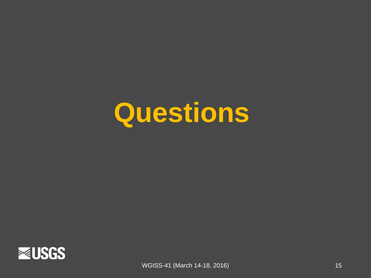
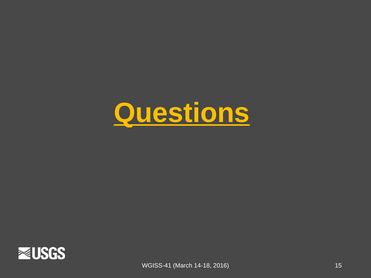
Questions underline: none -> present (182, 113)
